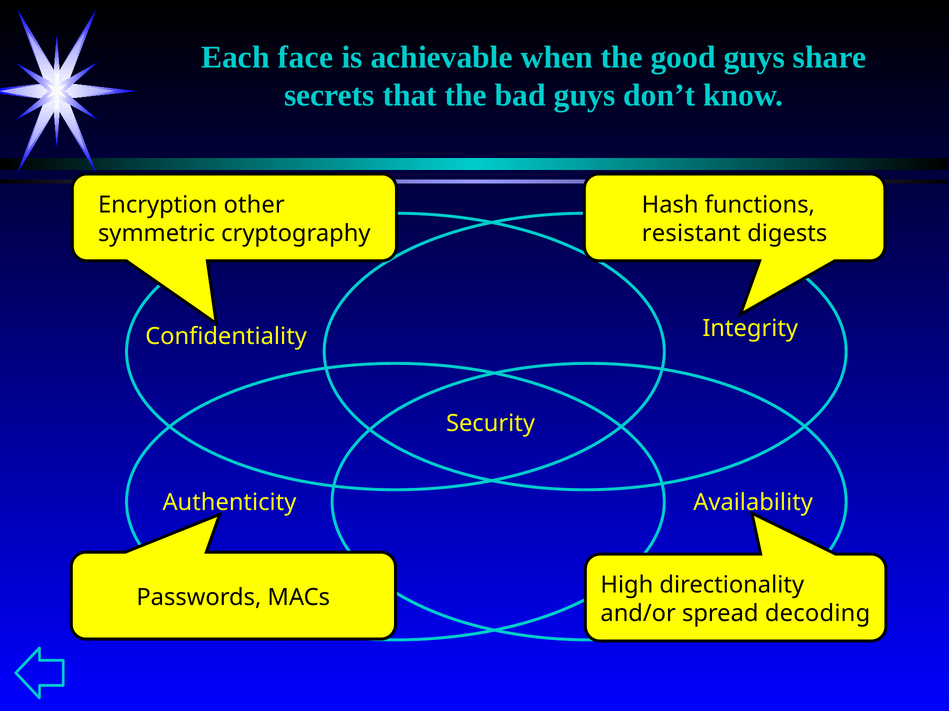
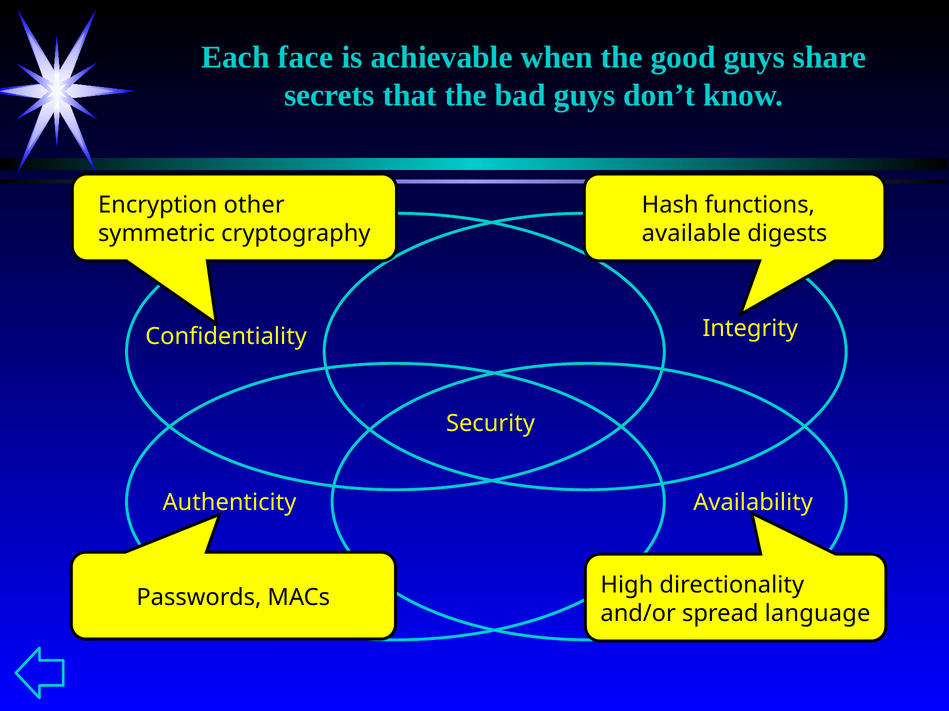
resistant: resistant -> available (691, 233)
decoding: decoding -> language (818, 614)
